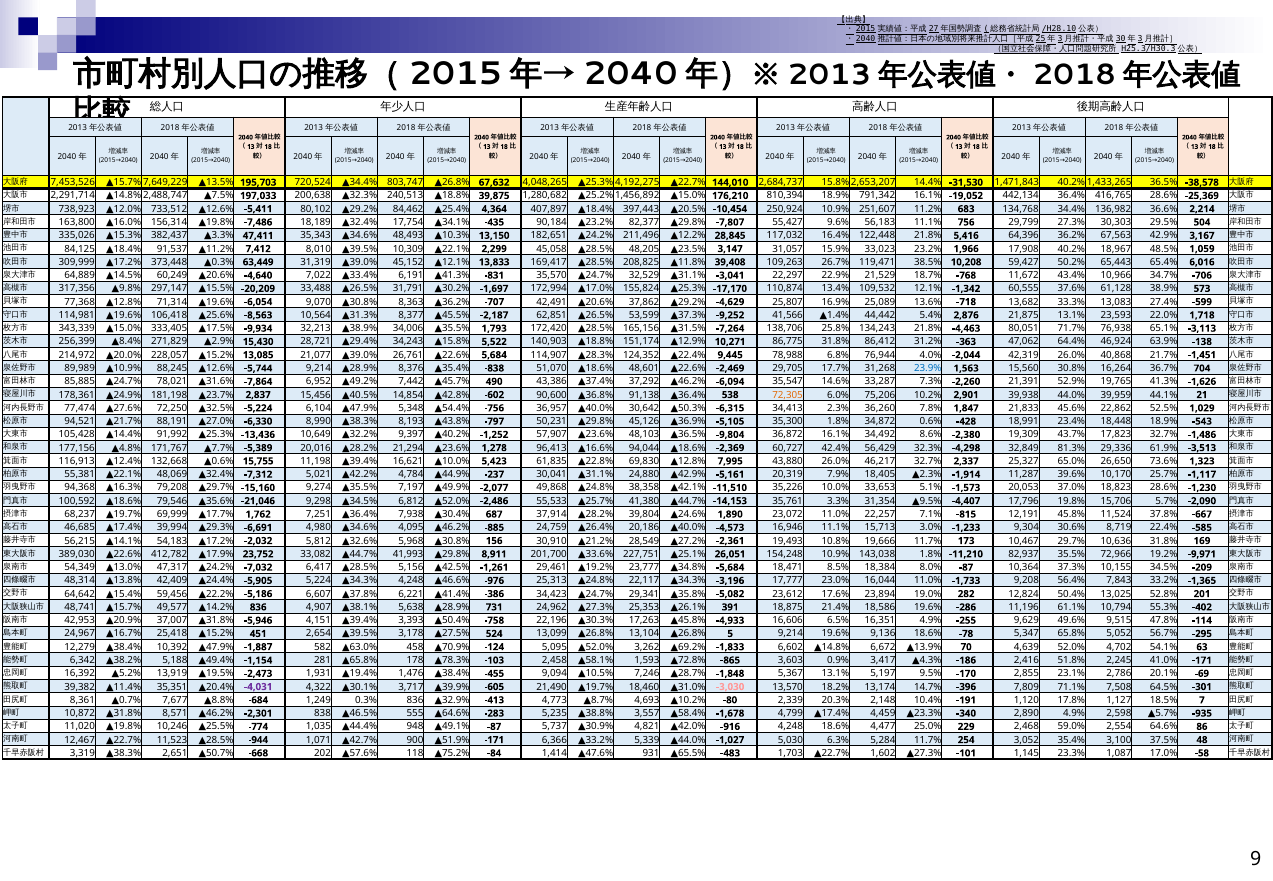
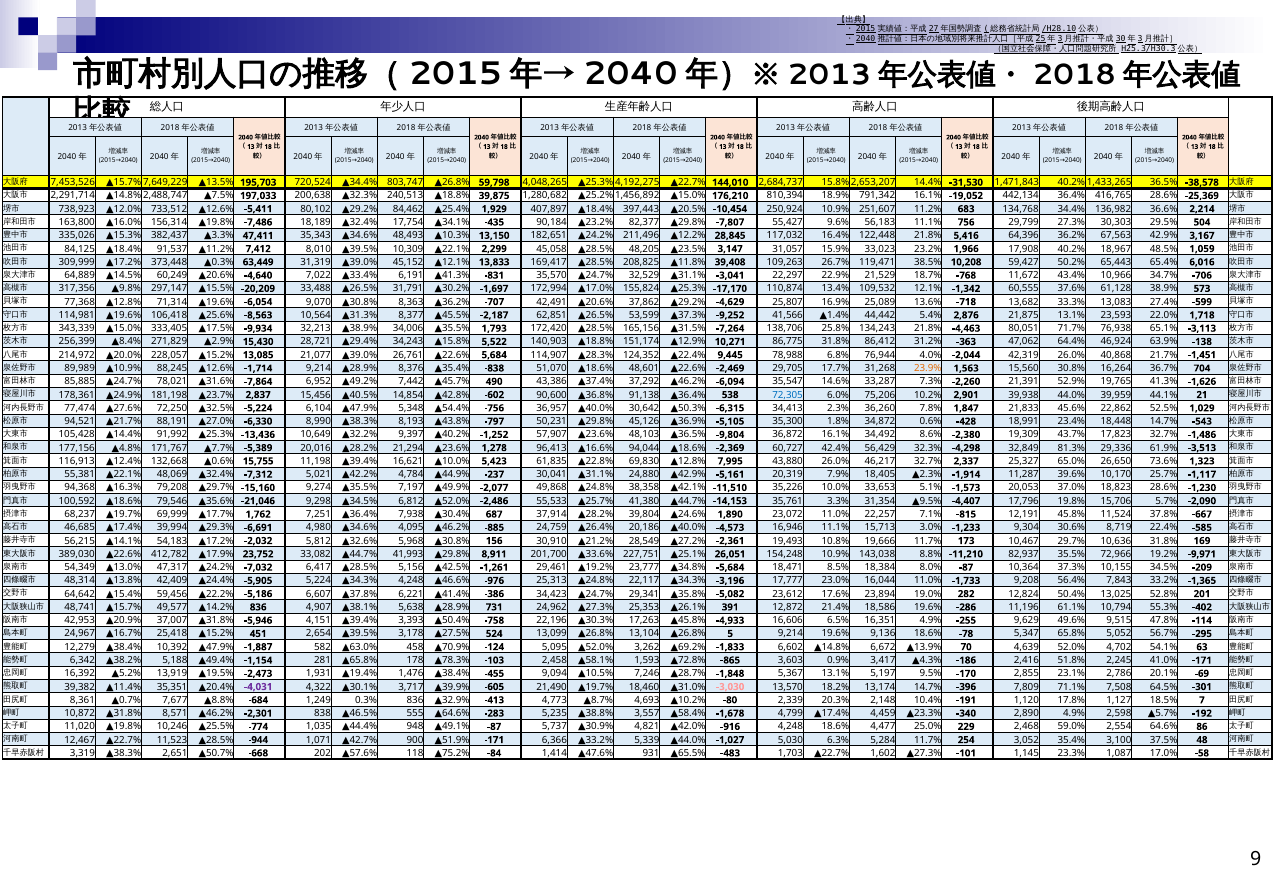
67,632: 67,632 -> 59,798 (494, 183)
4,364: 4,364 -> 1,929 (494, 209)
-5,744: -5,744 -> -1,714 (258, 368)
23.9% colour: blue -> orange (928, 368)
72,305 colour: orange -> blue (788, 395)
18,448 18.9%: 18.9% -> 14.7% (1164, 421)
143,038 1.8%: 1.8% -> 8.8% (930, 554)
18,875: 18,875 -> 12,872 (788, 607)
-935: -935 -> -192 (1202, 714)
